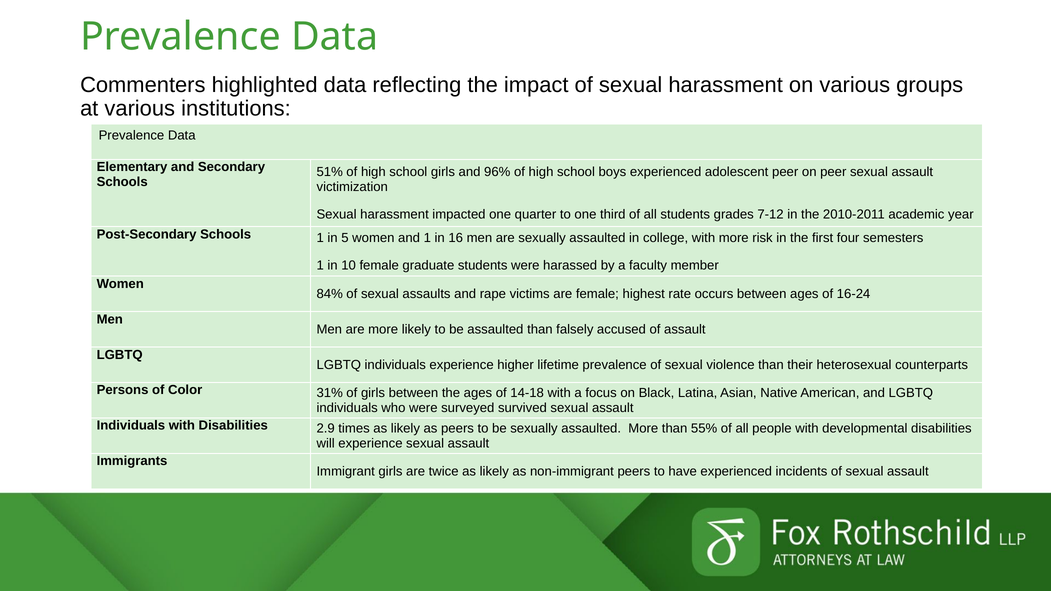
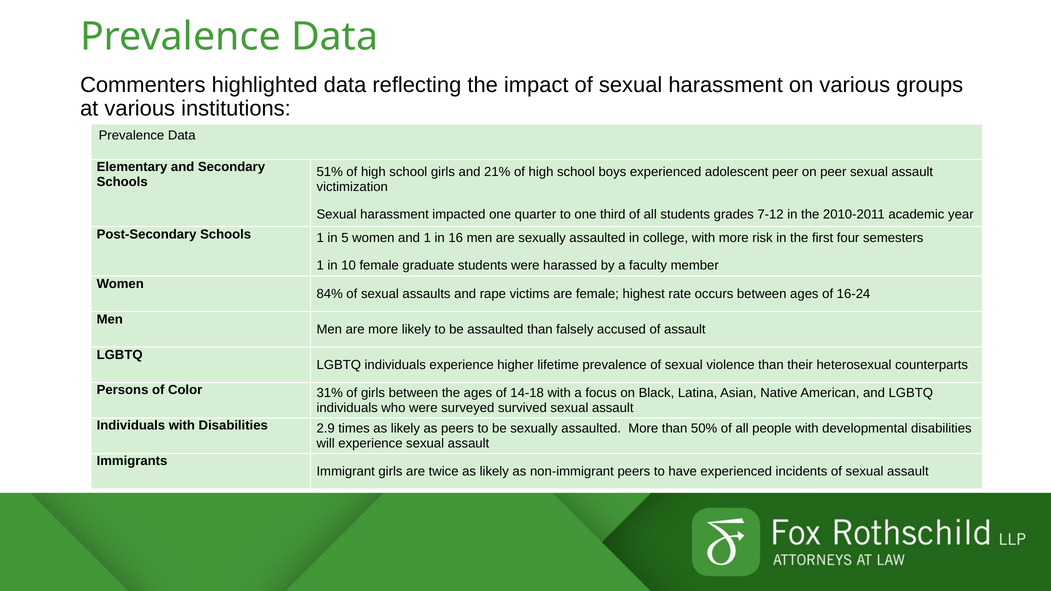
96%: 96% -> 21% (497, 172)
55%: 55% -> 50% (704, 429)
